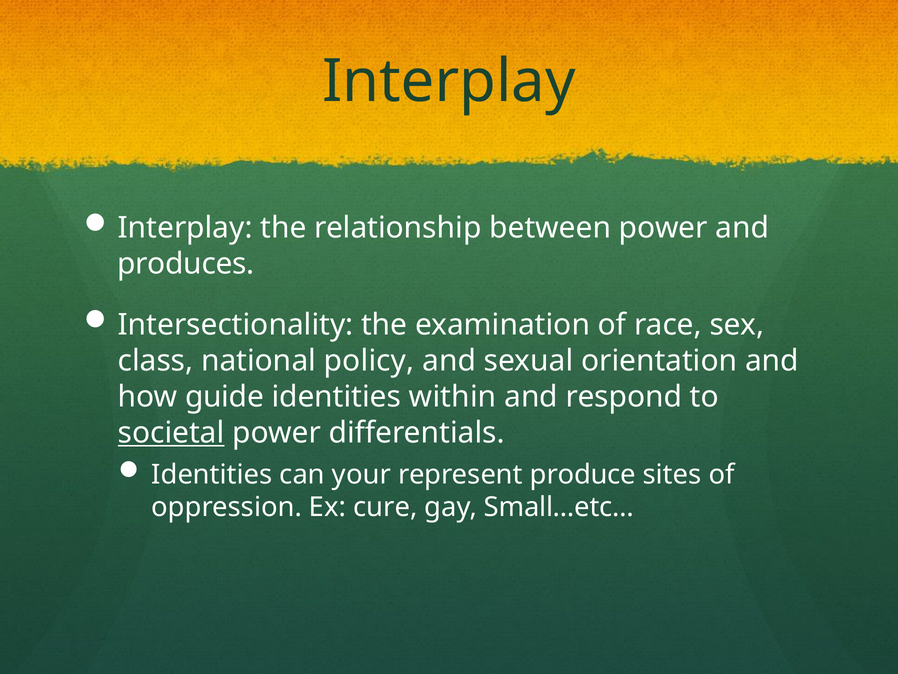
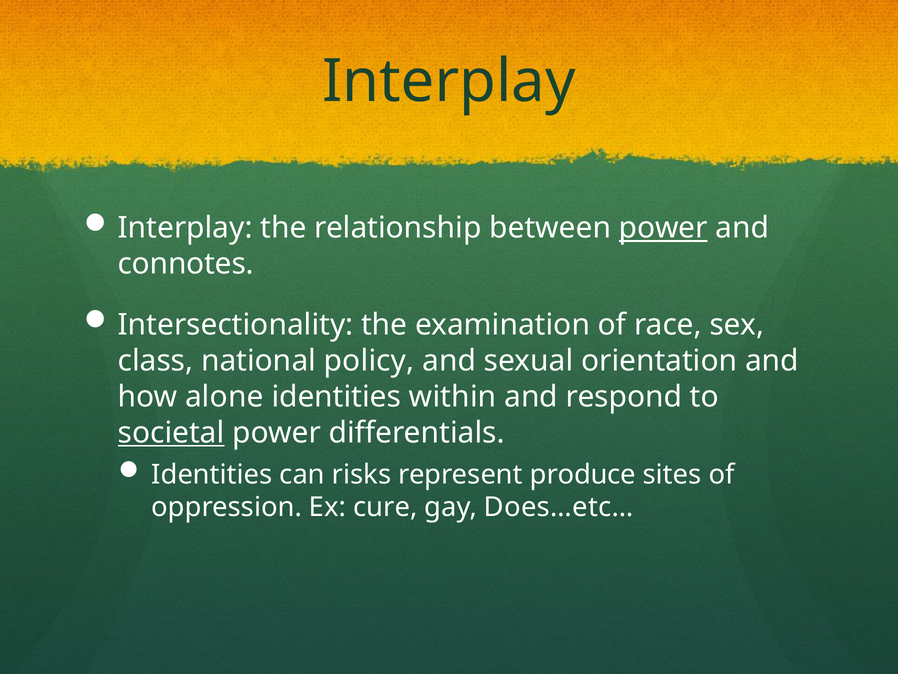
power underline: none -> present (663, 228)
produces: produces -> connotes (186, 264)
guide: guide -> alone (224, 397)
your: your -> risks (362, 474)
Small…etc…: Small…etc… -> Does…etc… (559, 507)
